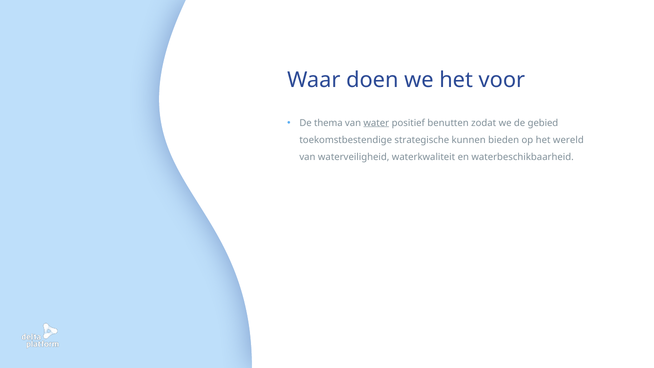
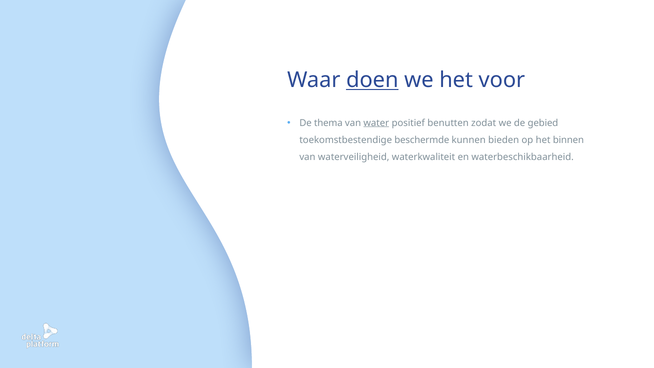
doen underline: none -> present (372, 80)
strategische: strategische -> beschermde (422, 140)
wereld: wereld -> binnen (568, 140)
